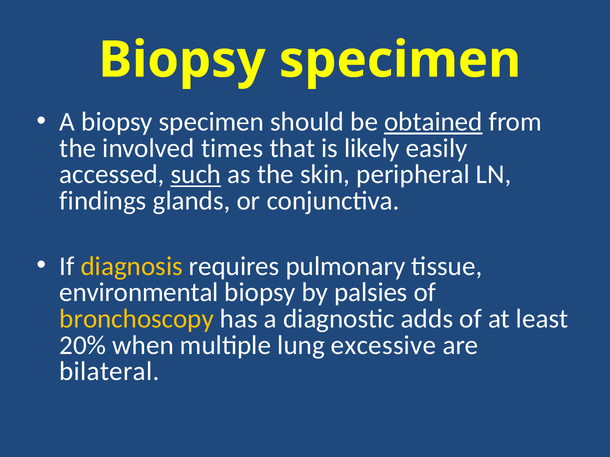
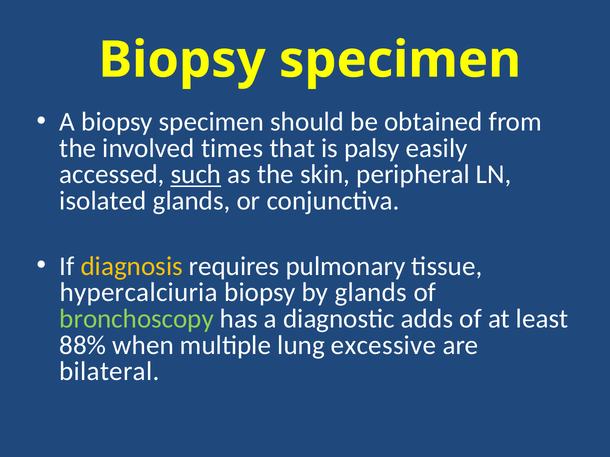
obtained underline: present -> none (433, 122)
likely: likely -> palsy (372, 148)
findings: findings -> isolated (103, 201)
environmental: environmental -> hypercalciuria (139, 293)
by palsies: palsies -> glands (371, 293)
bronchoscopy colour: yellow -> light green (137, 319)
20%: 20% -> 88% (83, 346)
